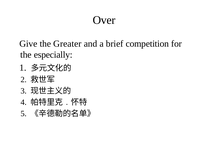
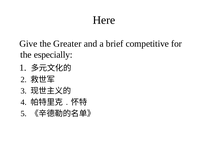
Over: Over -> Here (104, 20)
competition: competition -> competitive (147, 44)
